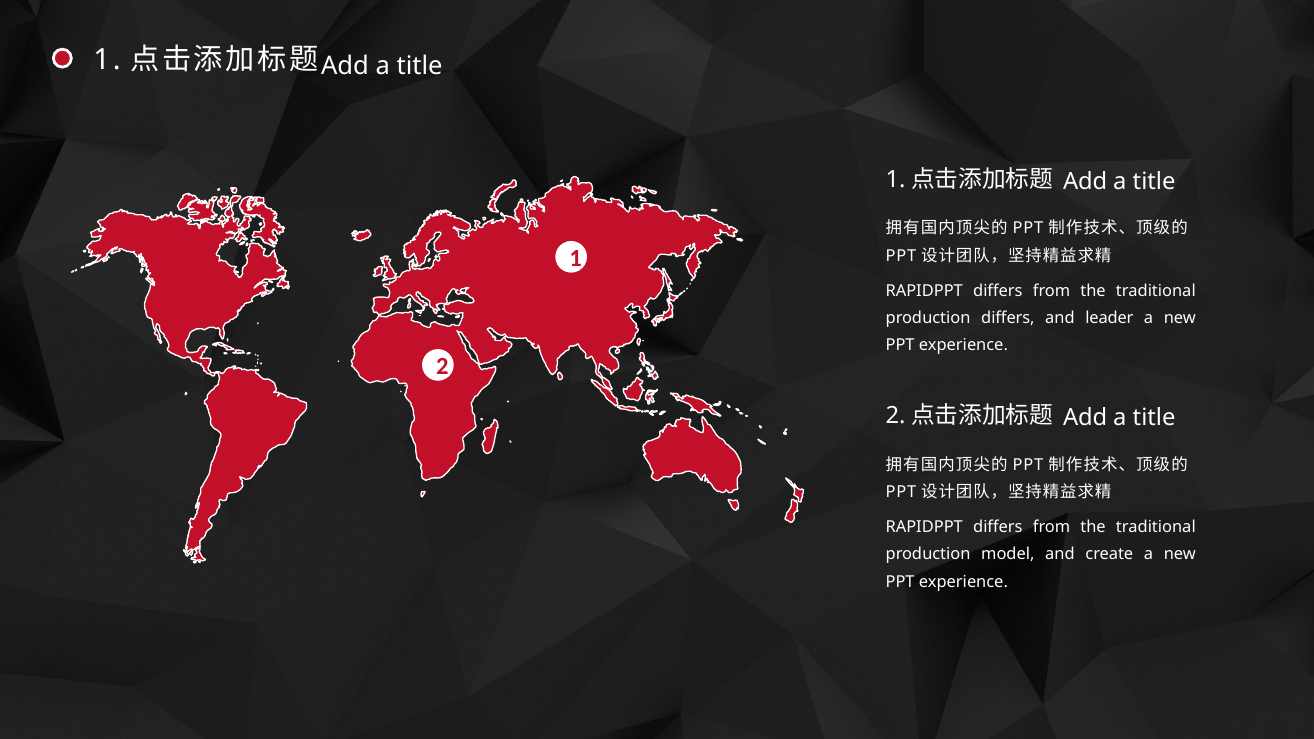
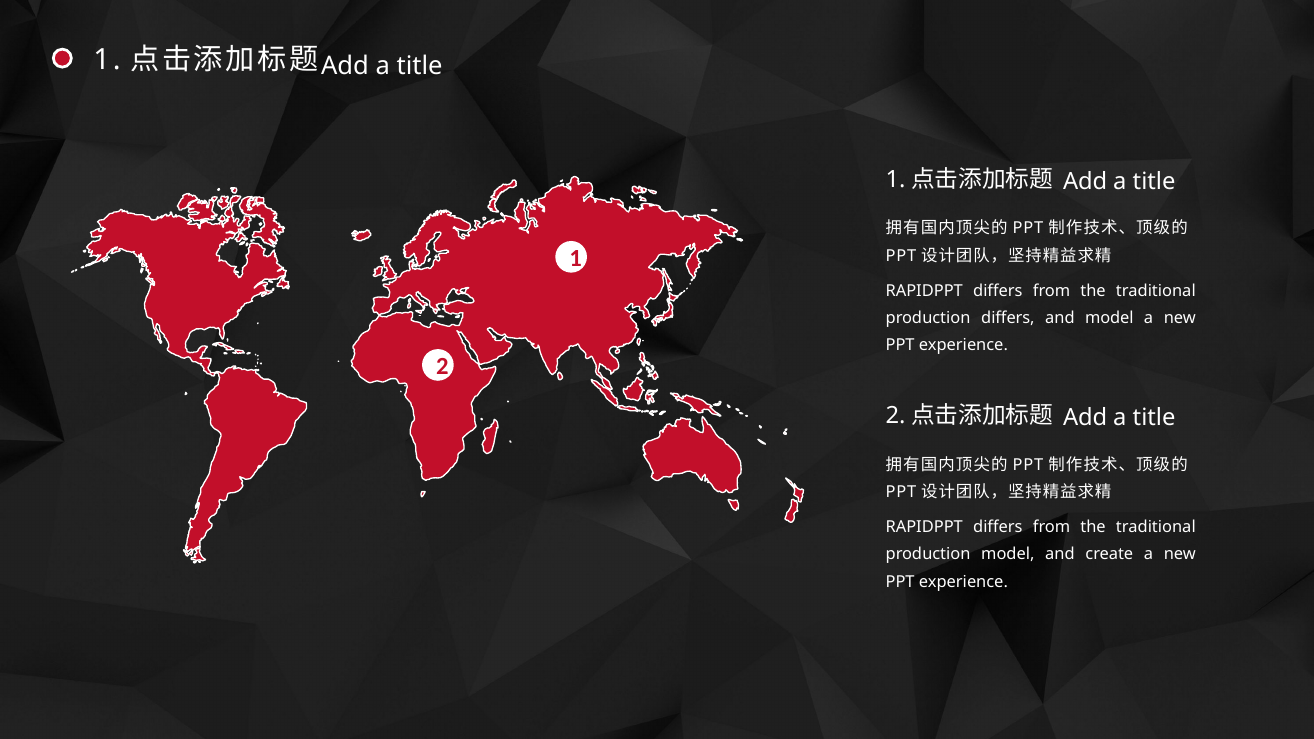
and leader: leader -> model (1109, 318)
